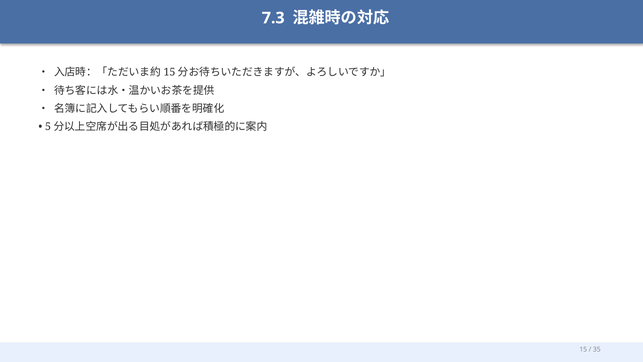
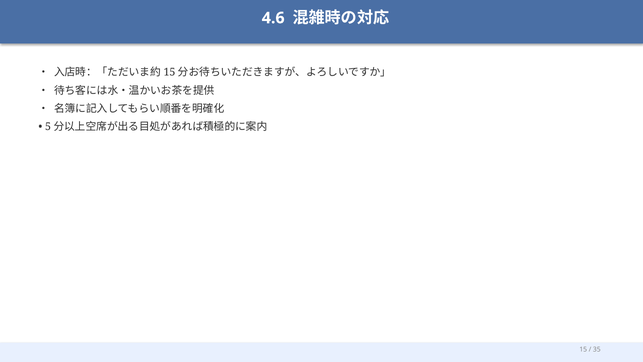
7.3: 7.3 -> 4.6 (273, 18)
